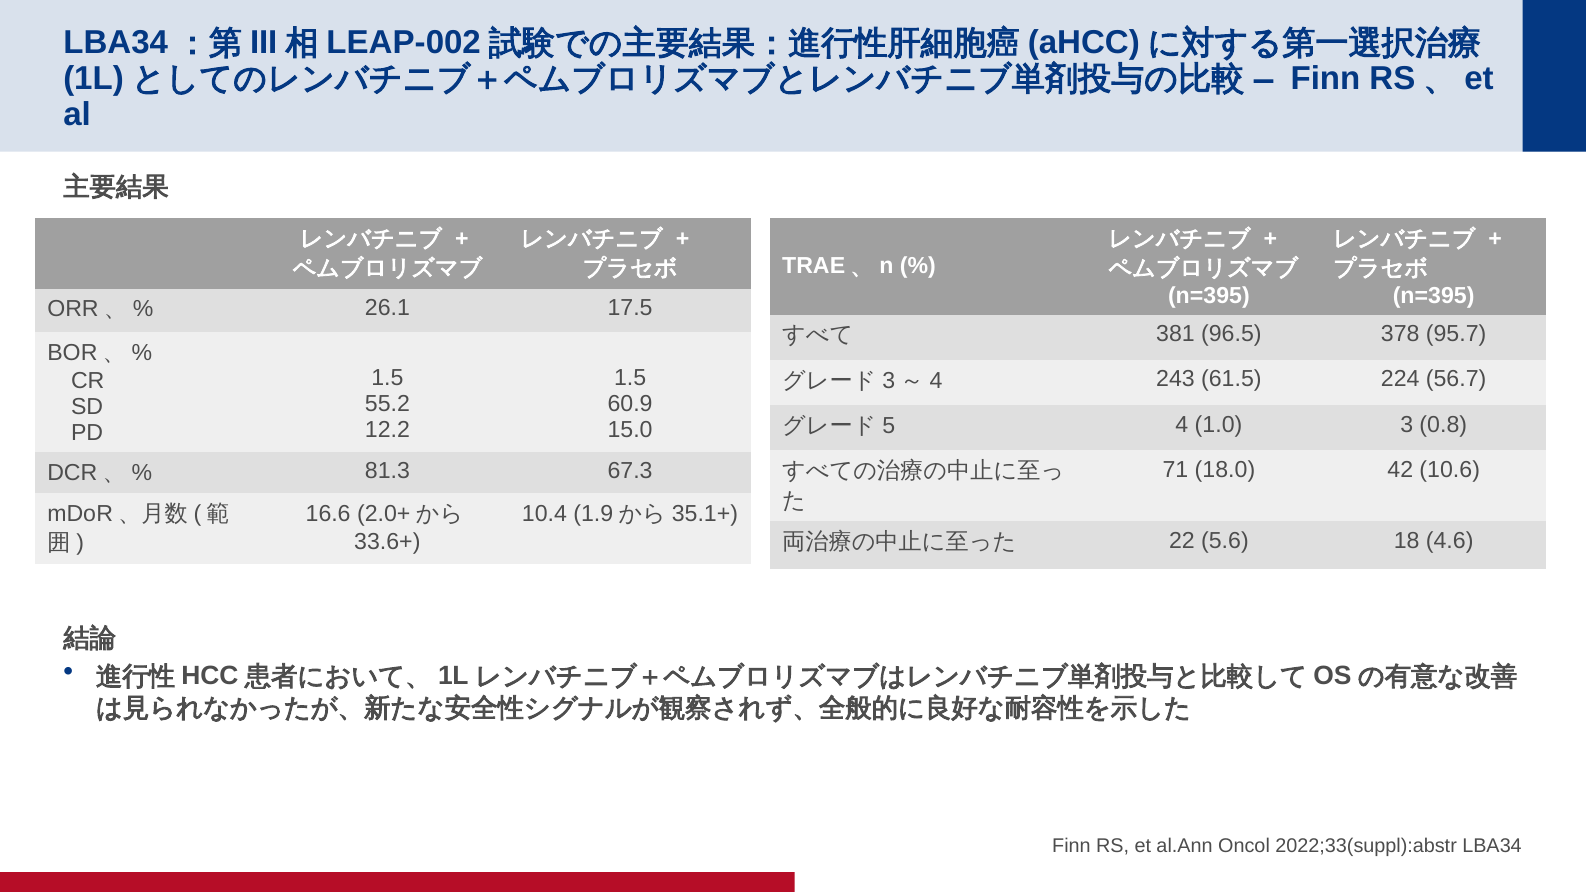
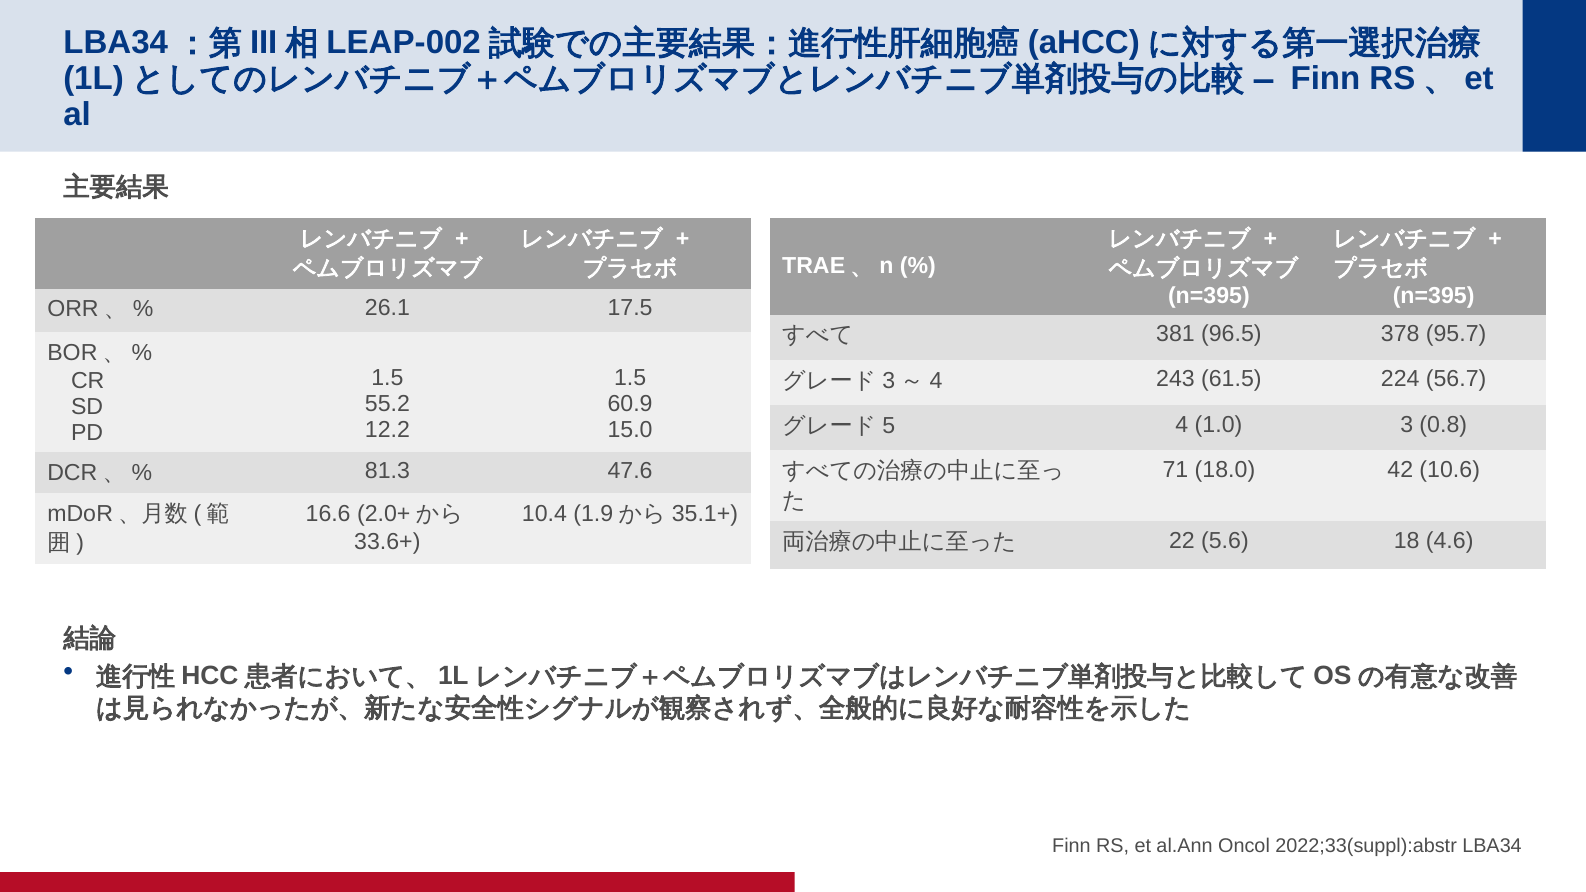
67.3: 67.3 -> 47.6 (630, 471)
